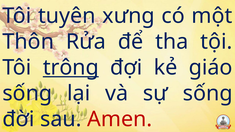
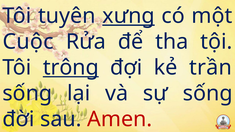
xưng underline: none -> present (129, 16)
Thôn: Thôn -> Cuộc (28, 42)
giáo: giáo -> trần (211, 68)
